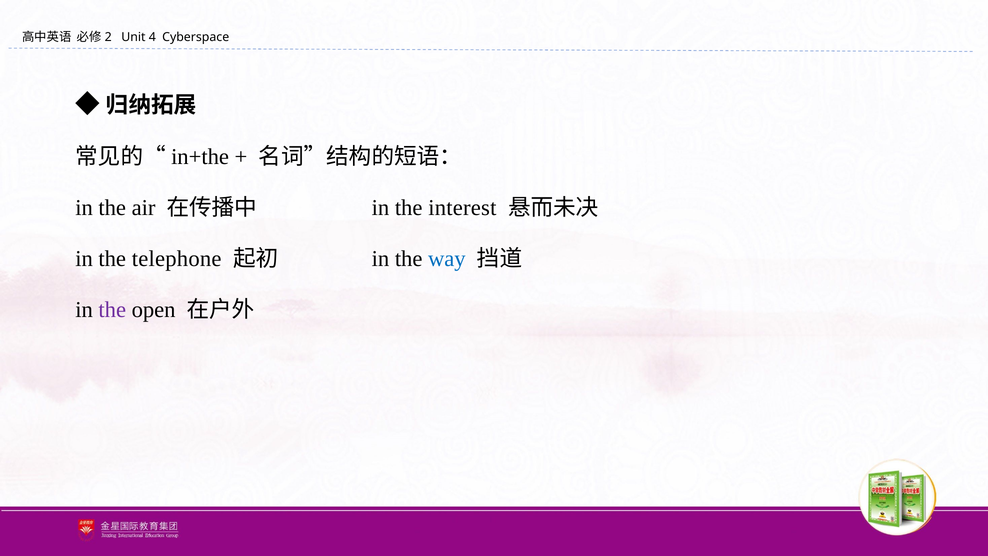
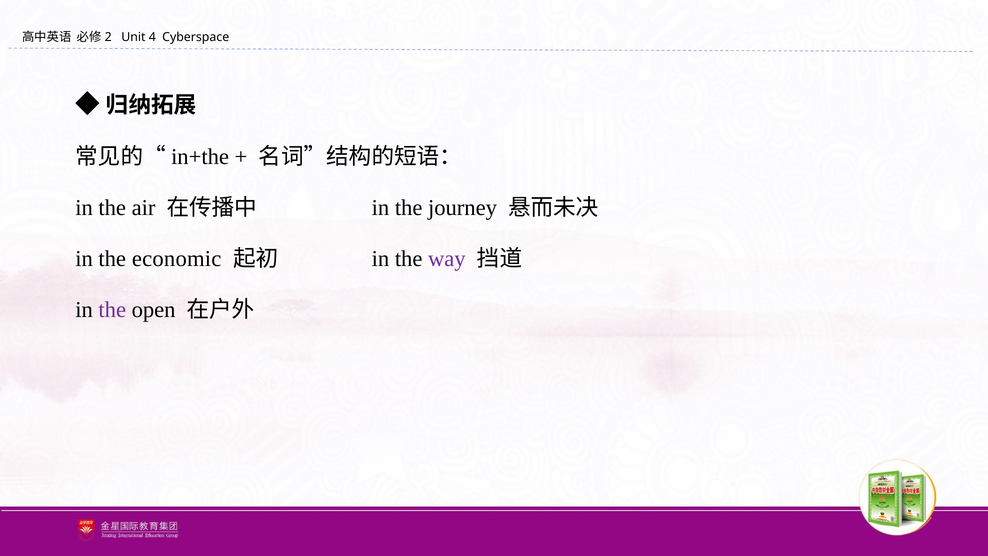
interest: interest -> journey (462, 208)
telephone: telephone -> economic (177, 259)
way colour: blue -> purple (447, 259)
